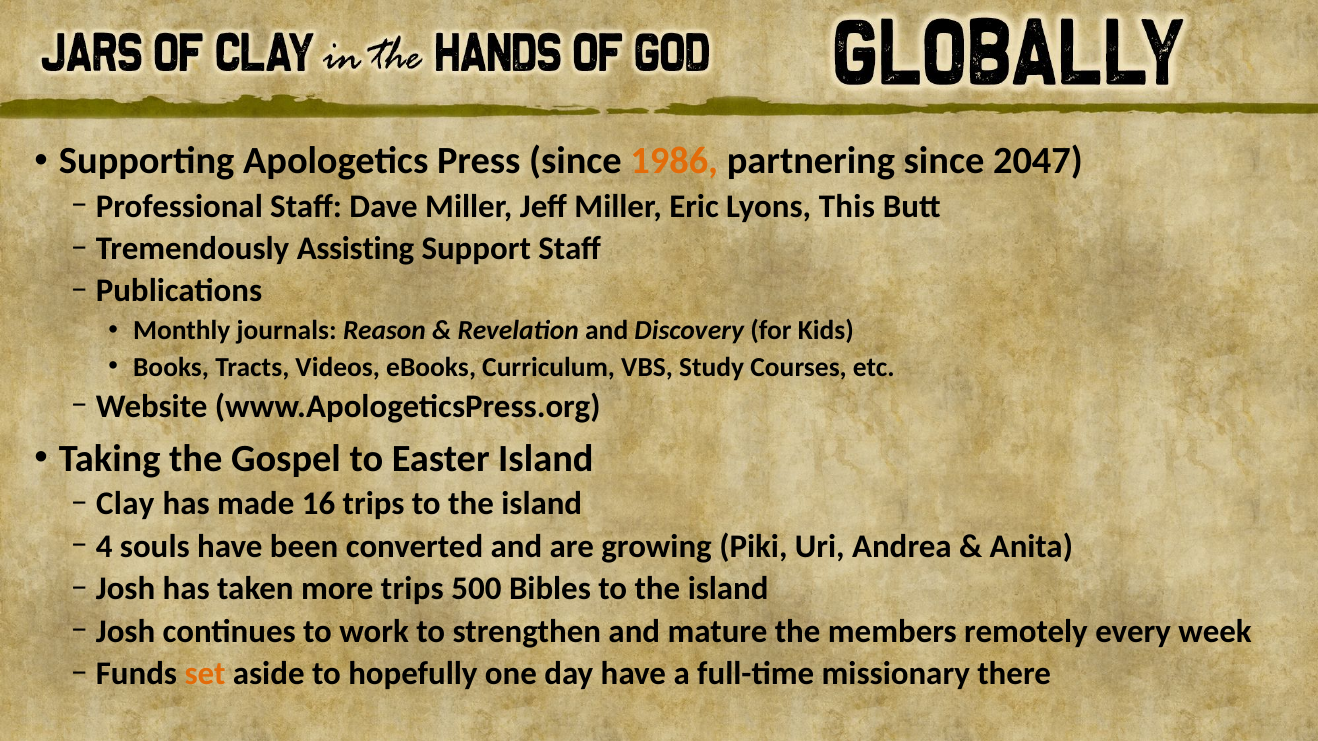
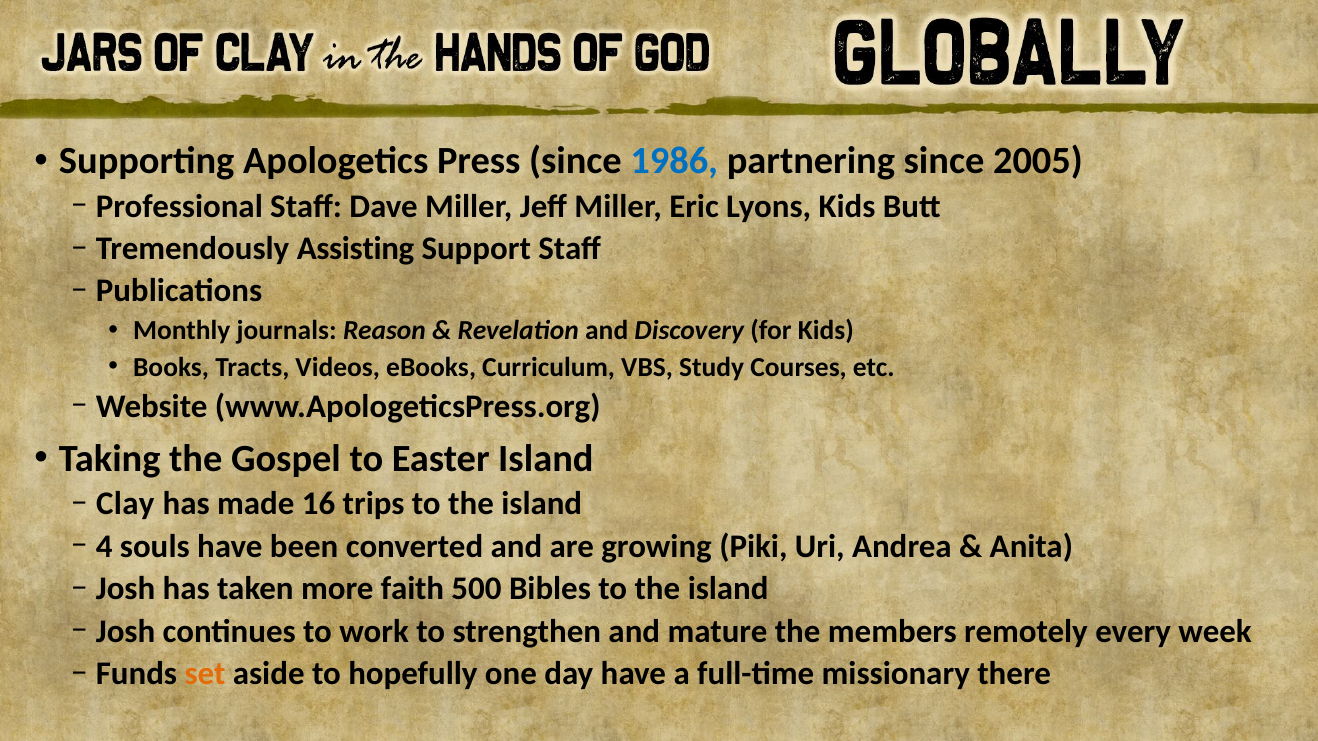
1986 colour: orange -> blue (674, 161)
2047: 2047 -> 2005 (1038, 161)
Lyons This: This -> Kids (847, 206)
more trips: trips -> faith (413, 589)
